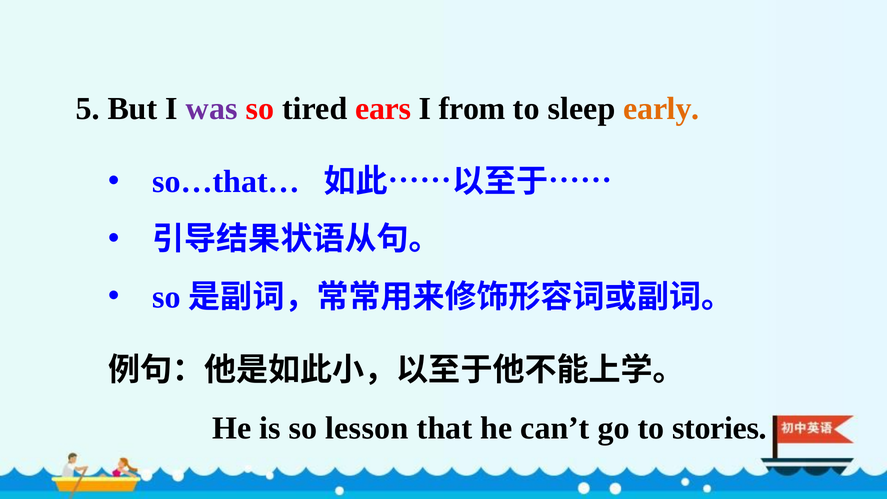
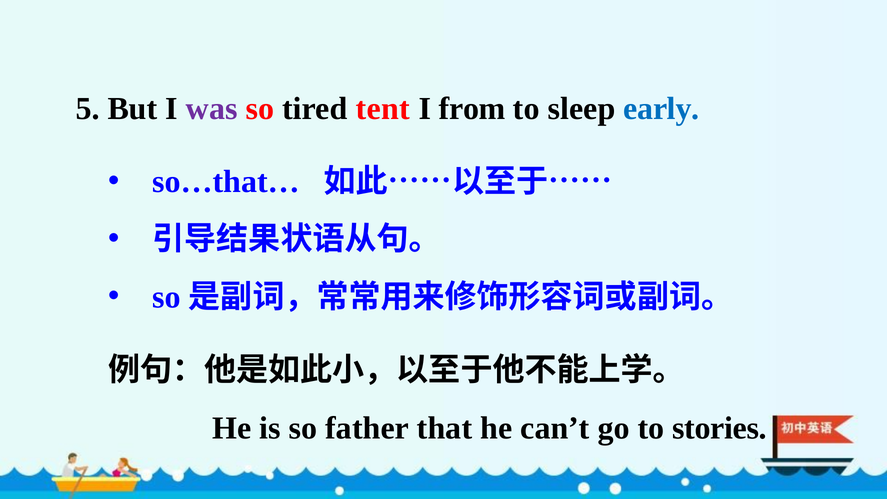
ears: ears -> tent (383, 108)
early colour: orange -> blue (661, 108)
lesson: lesson -> father (367, 428)
